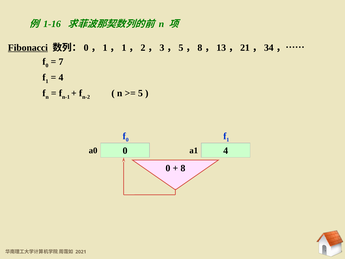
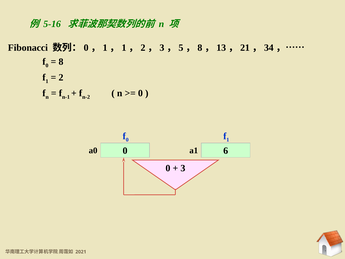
1-16: 1-16 -> 5-16 (52, 24)
Fibonacci underline: present -> none (28, 48)
7: 7 -> 8 (61, 62)
4: 4 -> 2 (61, 77)
5: 5 -> 0 (140, 93)
a0 4: 4 -> 6 (226, 151)
8: 8 -> 3 (183, 168)
